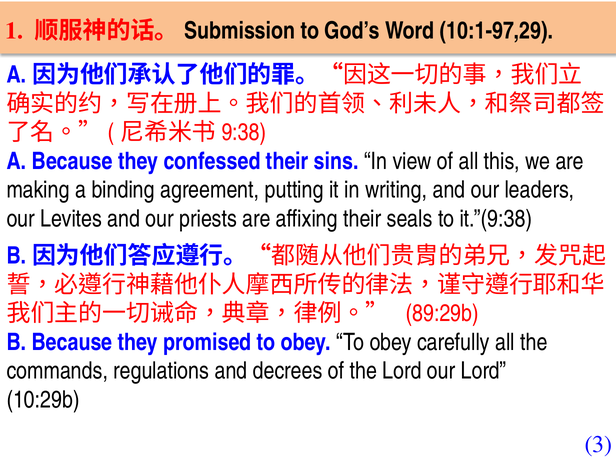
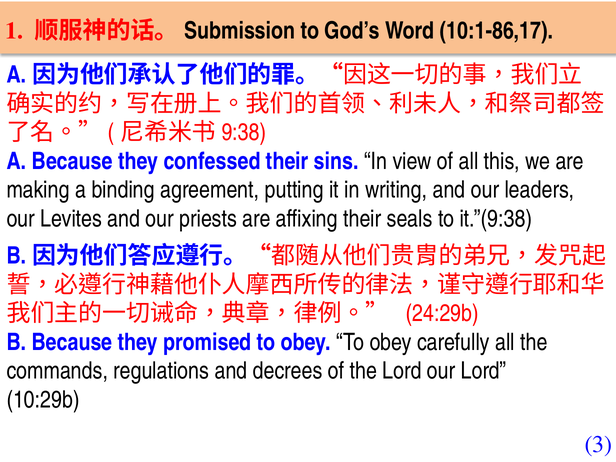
10:1-97,29: 10:1-97,29 -> 10:1-86,17 (497, 31)
89:29b: 89:29b -> 24:29b (442, 313)
